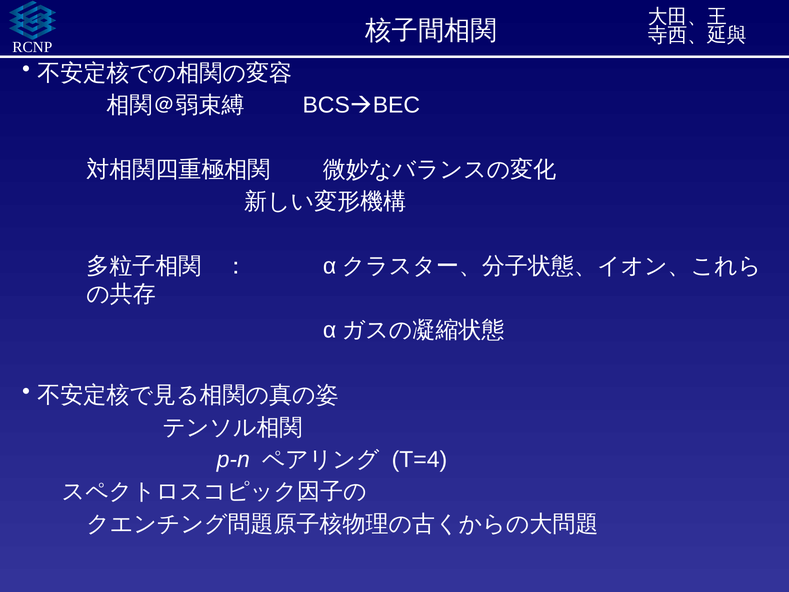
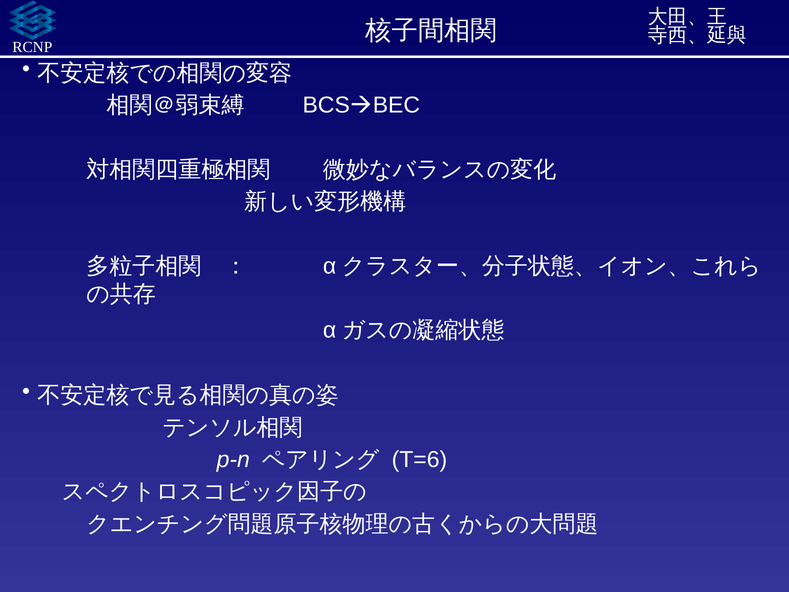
T=4: T=4 -> T=6 (419, 459)
